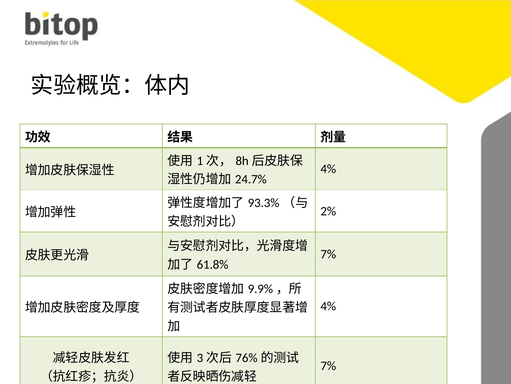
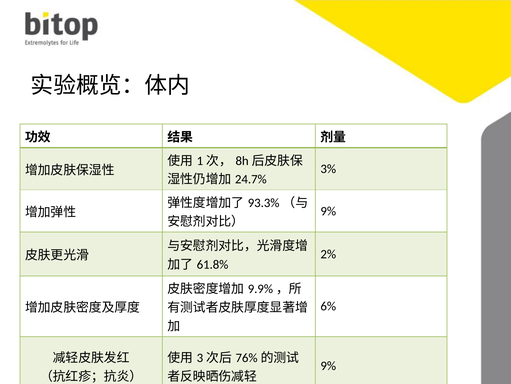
4%: 4% -> 3% (328, 169)
2%: 2% -> 9% (328, 211)
7%: 7% -> 2% (328, 254)
4%: 4% -> 6% (328, 306)
7%: 7% -> 9% (328, 365)
